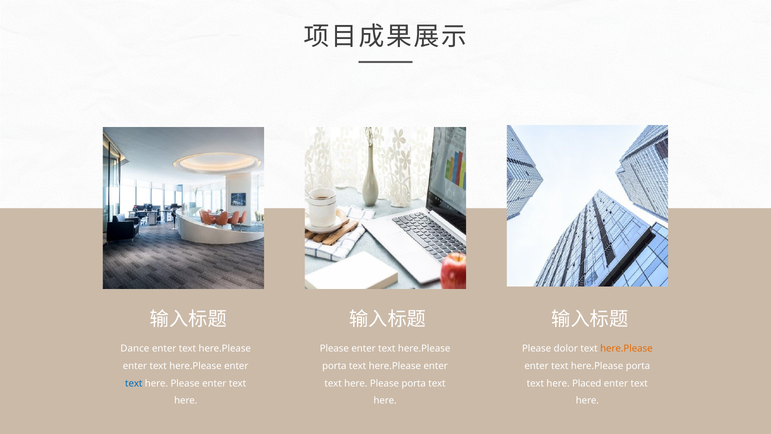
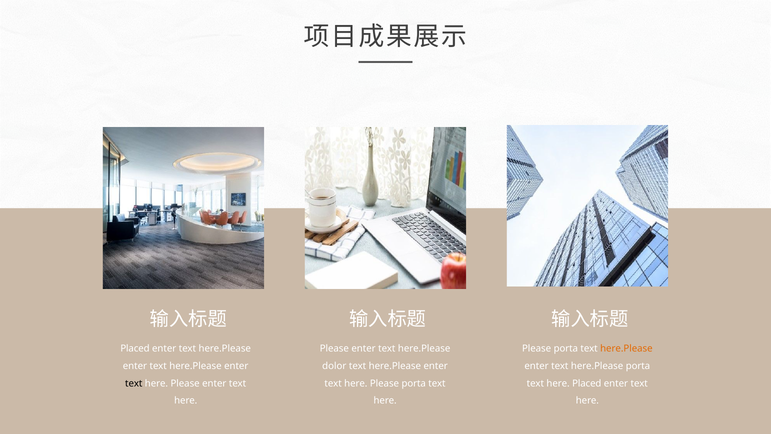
Dance: Dance -> Placed (135, 348)
dolor: dolor -> porta (566, 348)
porta: porta -> dolor (334, 366)
text colour: blue -> black (134, 383)
